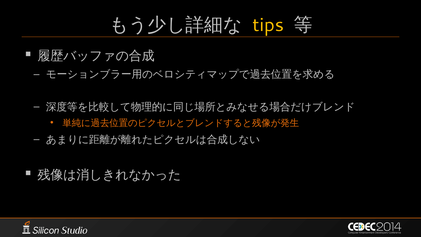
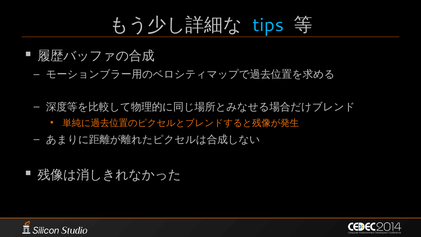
tips colour: yellow -> light blue (268, 25)
